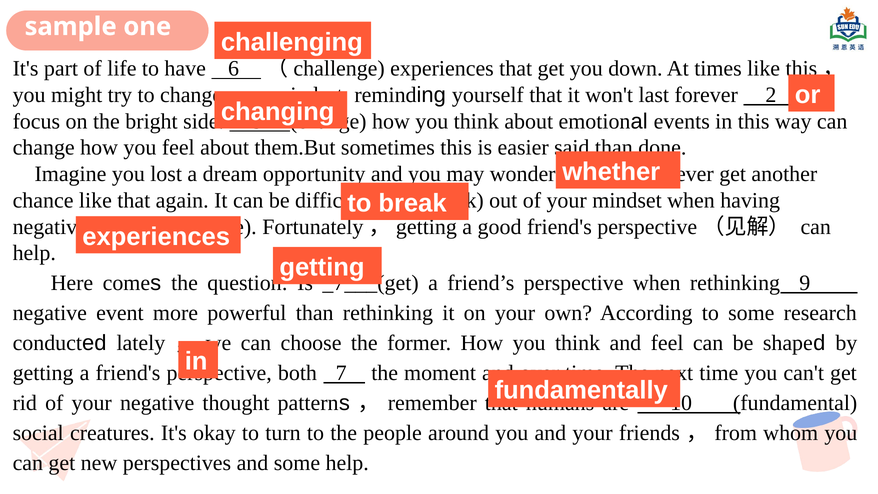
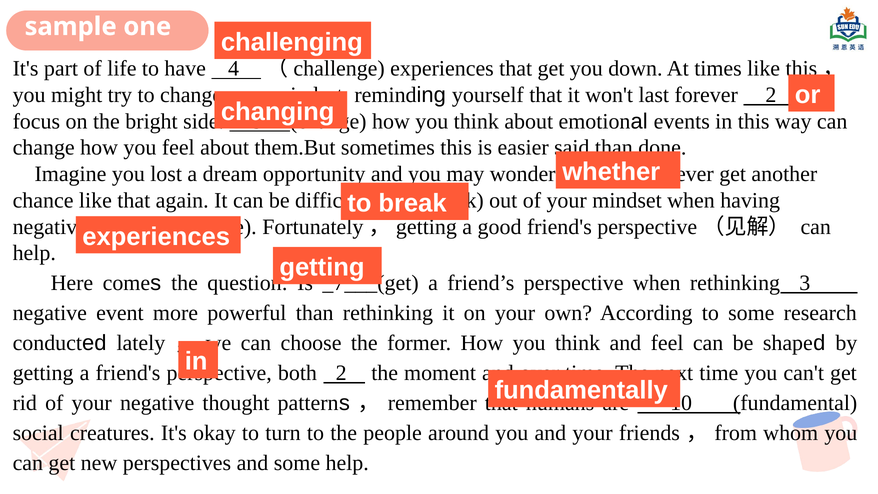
have 6: 6 -> 4 (234, 69)
rethinking 9: 9 -> 3 (805, 283)
both 7: 7 -> 2 (341, 373)
